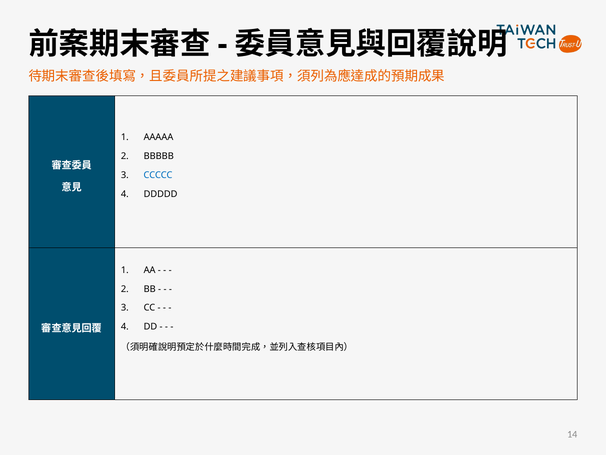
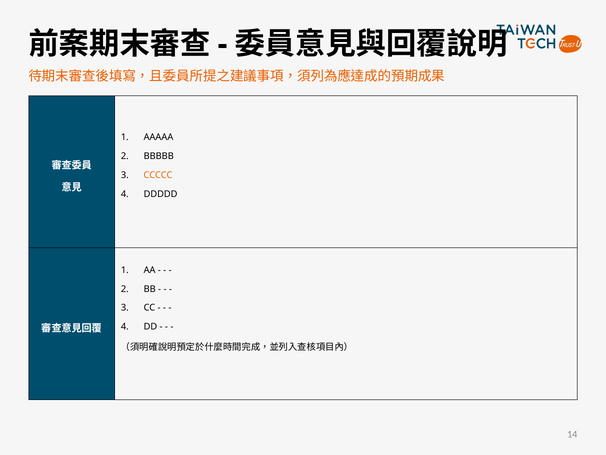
CCCCC colour: blue -> orange (158, 175)
